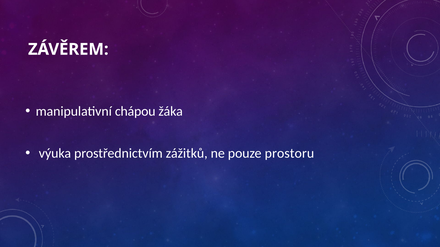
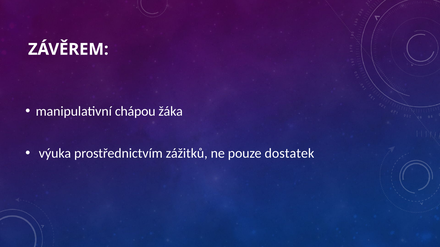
prostoru: prostoru -> dostatek (289, 154)
